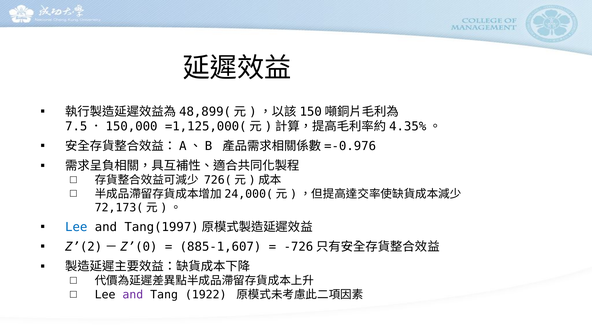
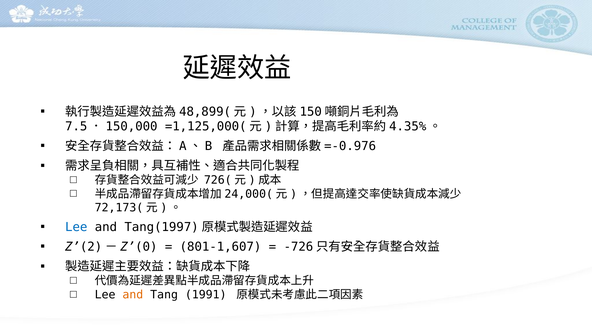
885-1,607: 885-1,607 -> 801-1,607 (220, 247)
and colour: purple -> orange (133, 295)
1922: 1922 -> 1991 (206, 295)
